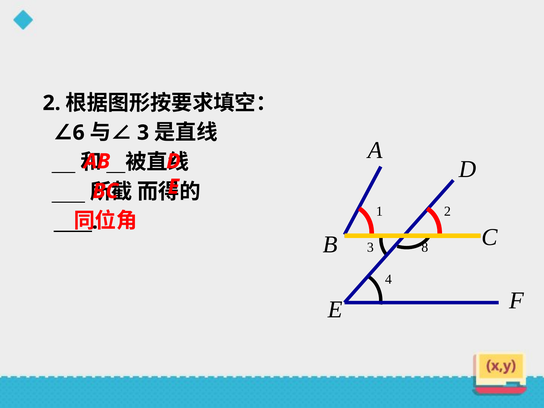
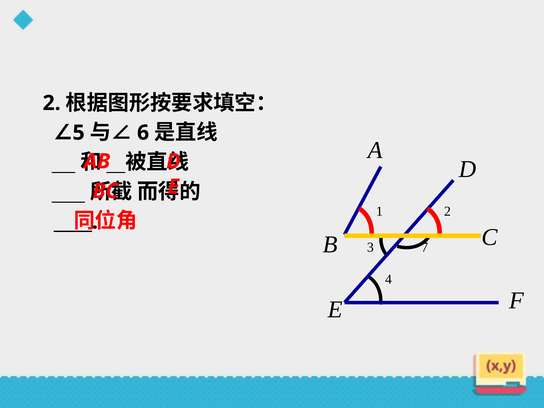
6: 6 -> 5 (79, 133)
3: 3 -> 6 (143, 133)
8: 8 -> 7 (425, 248)
